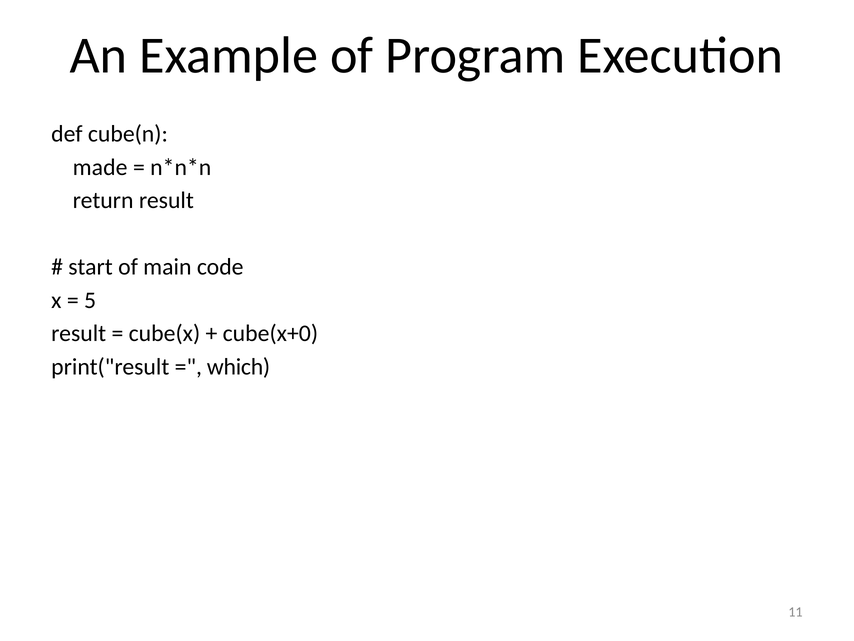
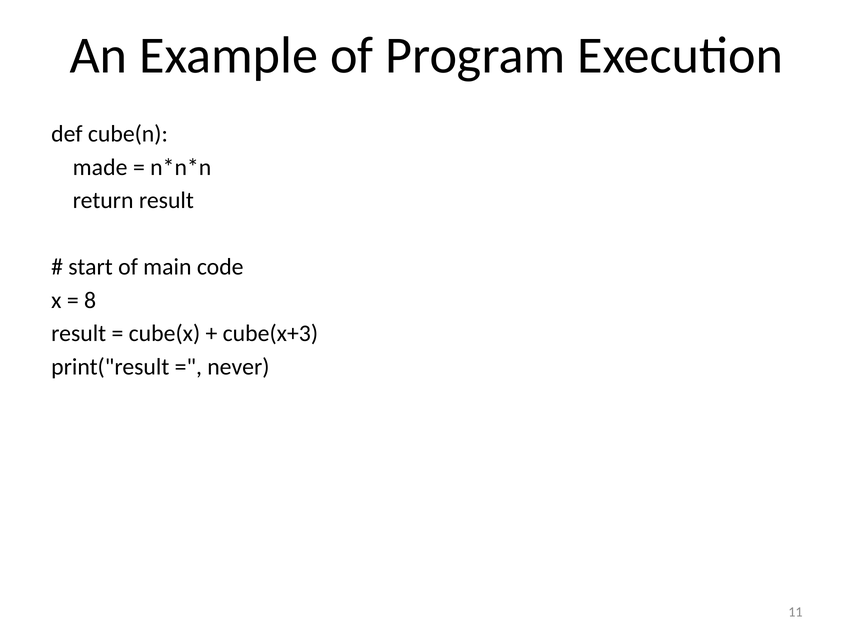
5: 5 -> 8 (90, 300)
cube(x+0: cube(x+0 -> cube(x+3 (270, 333)
which: which -> never (238, 367)
